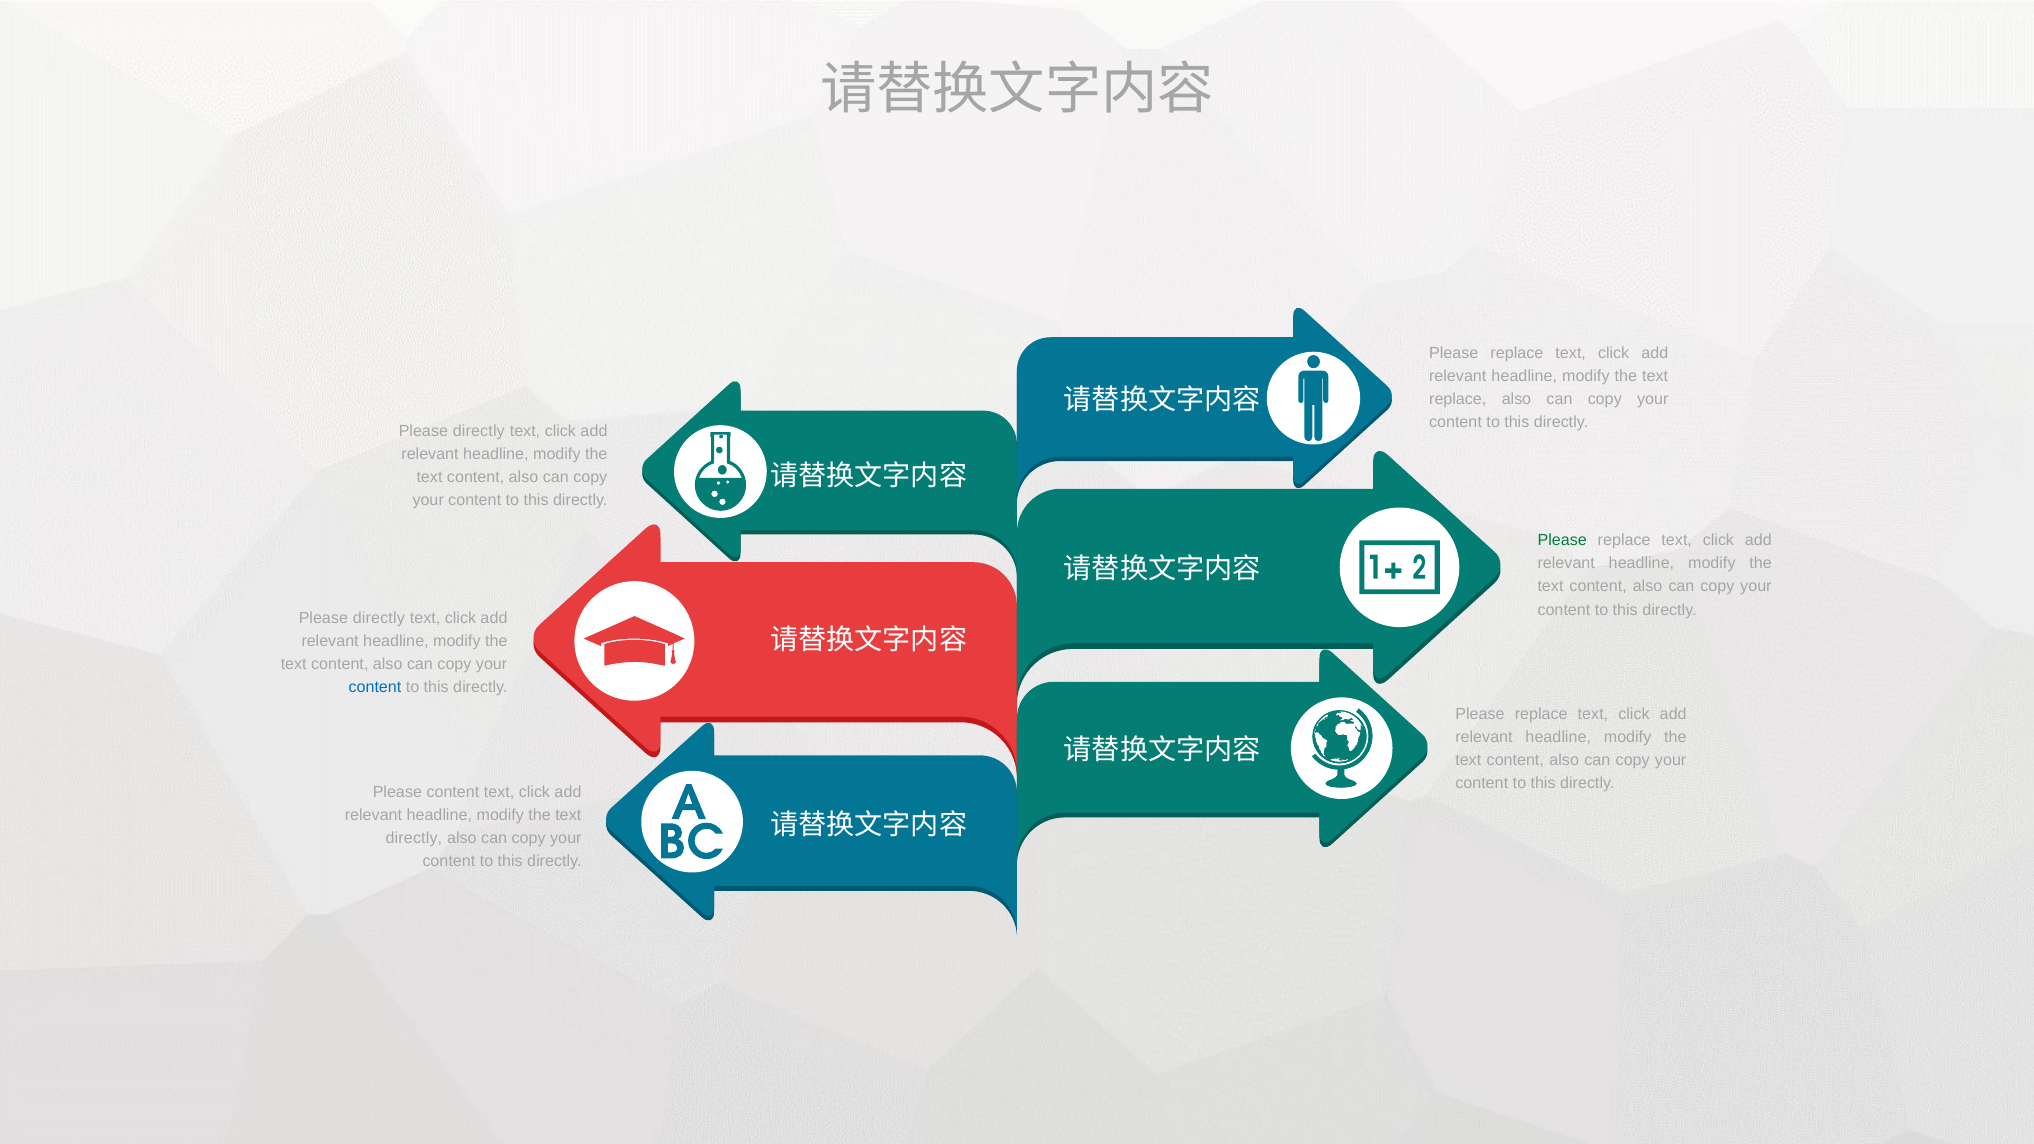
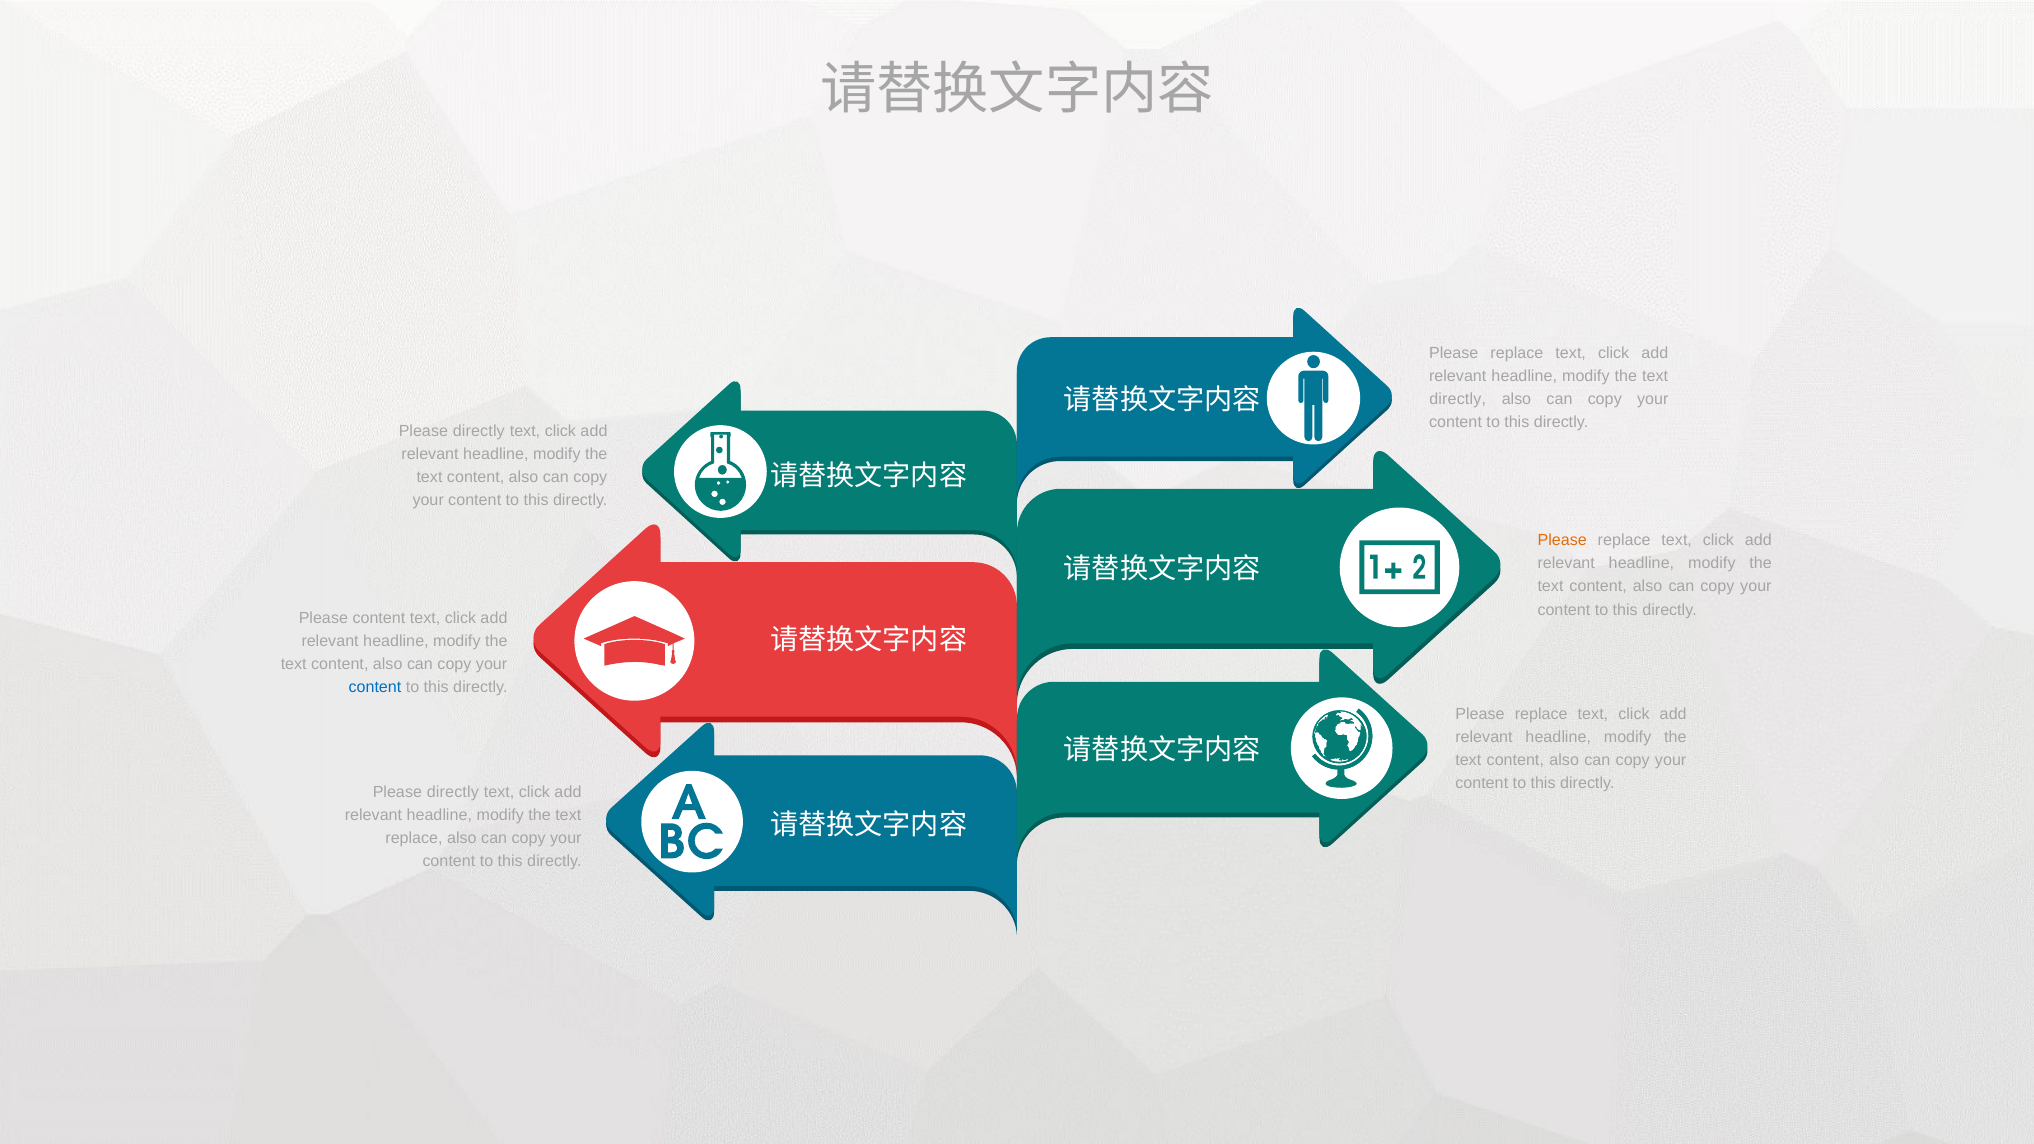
replace: replace -> directly (1458, 399)
Please colour: green -> orange (1562, 541)
directly: directly -> content (379, 618)
content: content -> directly (453, 792)
directly: directly -> replace (414, 839)
